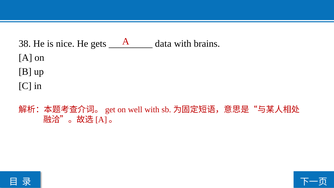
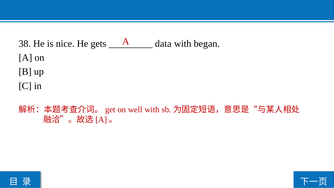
brains: brains -> began (207, 44)
